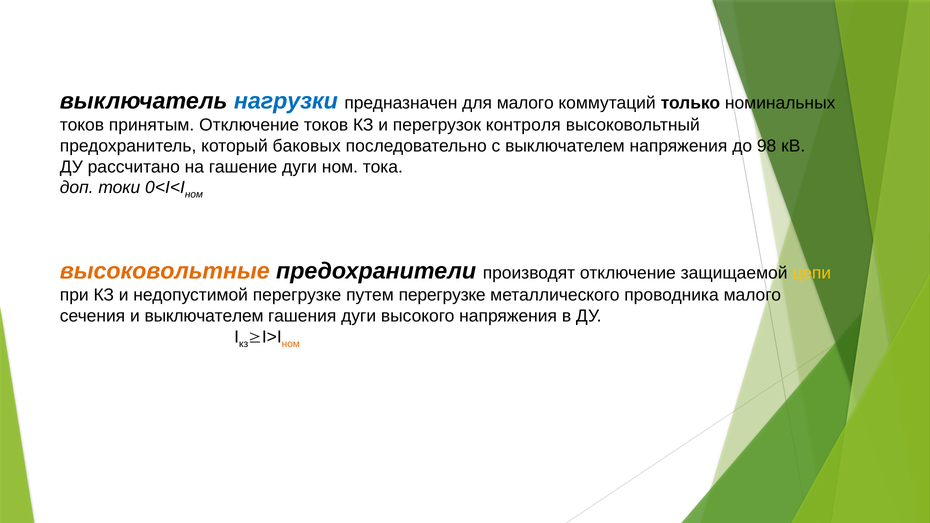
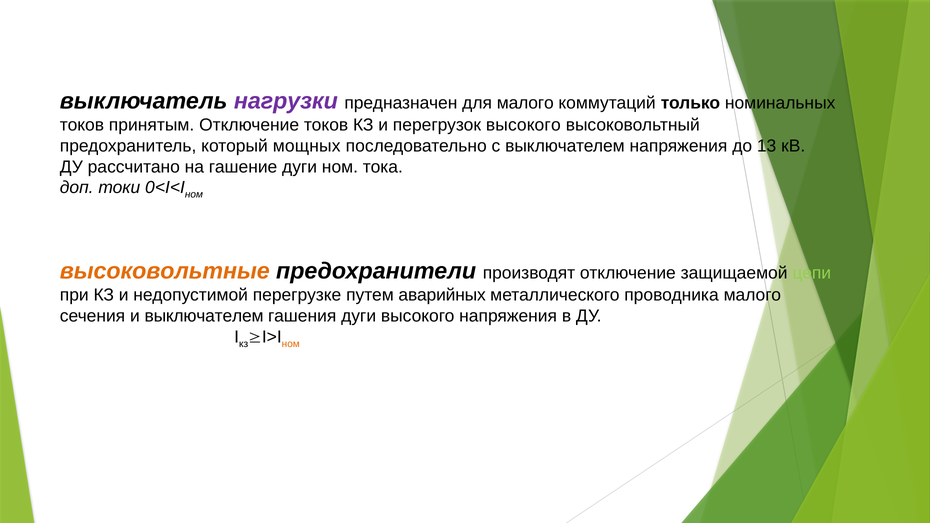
нагрузки colour: blue -> purple (286, 101)
перегрузок контроля: контроля -> высокого (523, 125)
баковых: баковых -> мощных (307, 146)
98: 98 -> 13 (767, 146)
цепи colour: yellow -> light green (812, 273)
путем перегрузке: перегрузке -> аварийных (442, 295)
